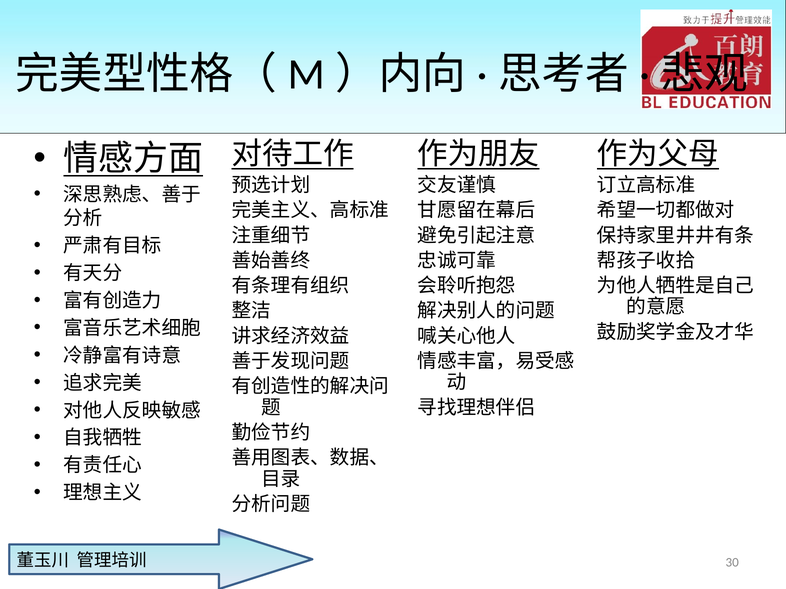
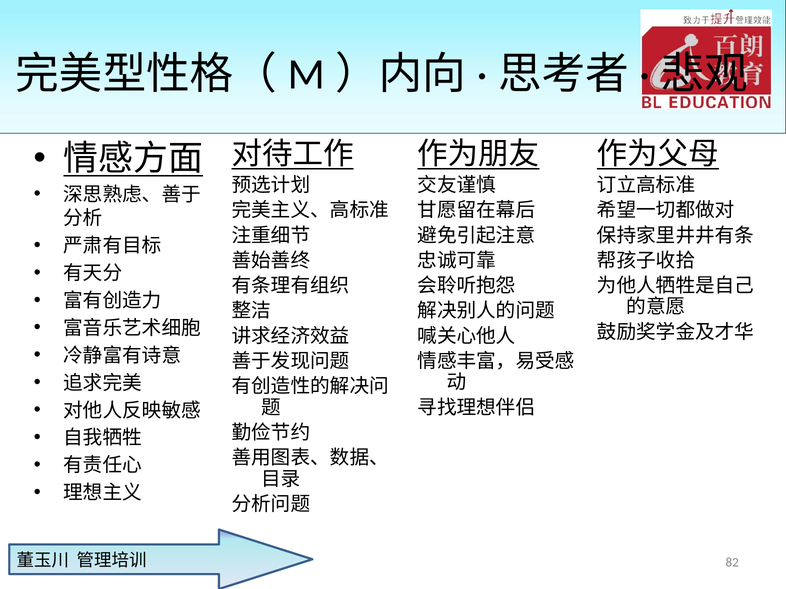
30: 30 -> 82 (732, 563)
